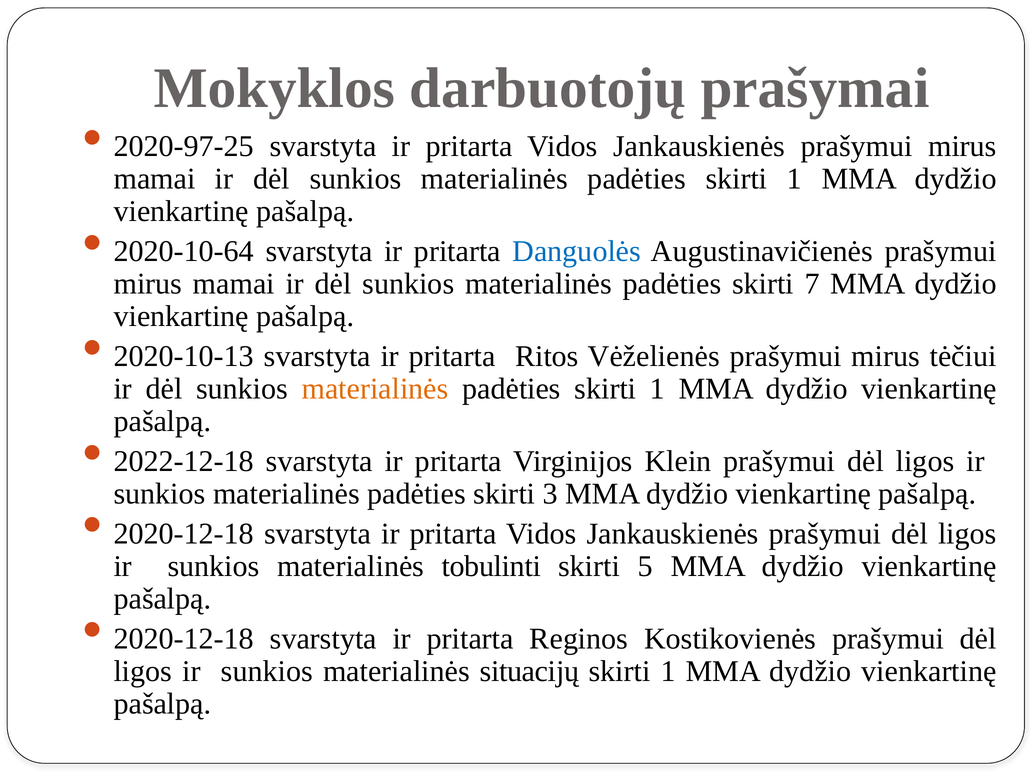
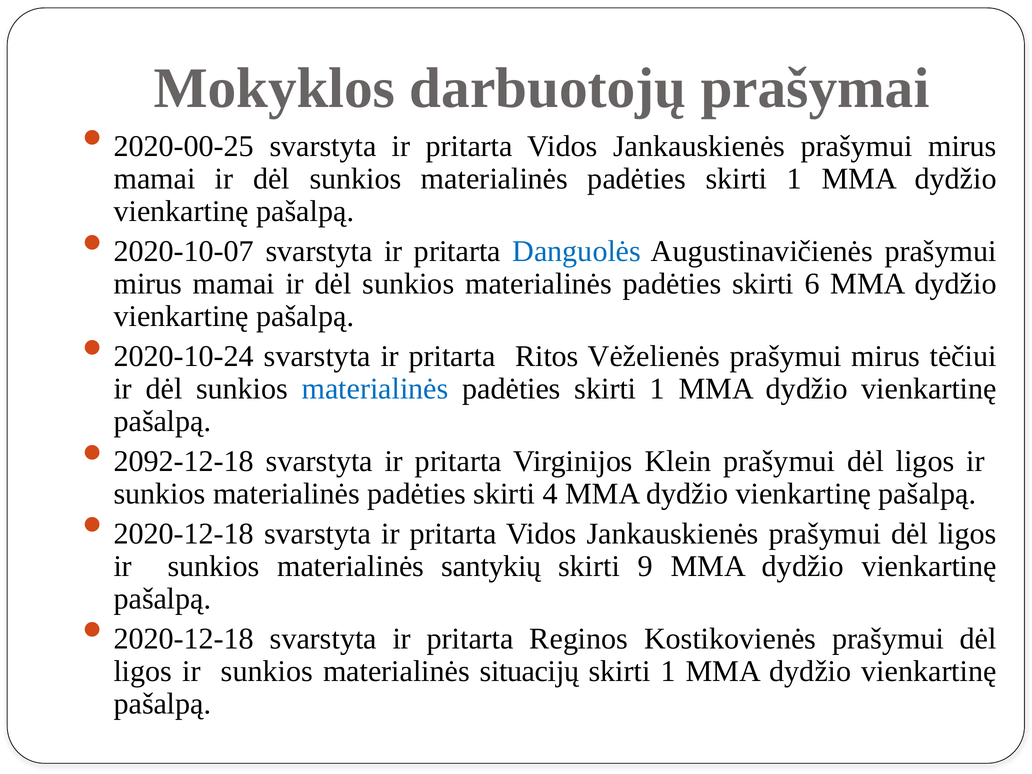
2020-97-25: 2020-97-25 -> 2020-00-25 (184, 146)
2020-10-64: 2020-10-64 -> 2020-10-07 (184, 251)
7: 7 -> 6 (812, 284)
2020-10-13: 2020-10-13 -> 2020-10-24 (184, 356)
materialinės colour: orange -> blue (375, 389)
2022-12-18: 2022-12-18 -> 2092-12-18 (184, 461)
3: 3 -> 4 (550, 494)
tobulinti: tobulinti -> santykių (491, 566)
5: 5 -> 9 (645, 566)
